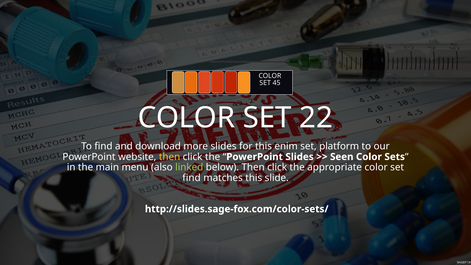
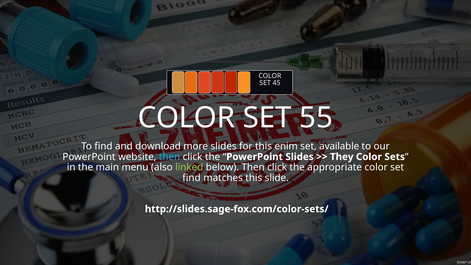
22: 22 -> 55 (316, 118)
platform: platform -> available (339, 146)
then colour: yellow -> light blue (170, 157)
Seen: Seen -> They (342, 157)
